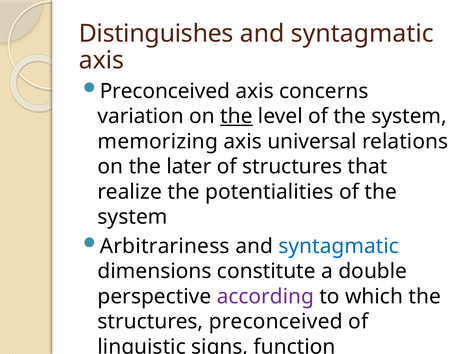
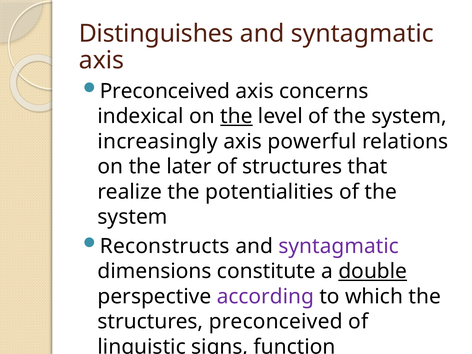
variation: variation -> indexical (141, 116)
memorizing: memorizing -> increasingly (158, 141)
universal: universal -> powerful (312, 141)
Arbitrariness: Arbitrariness -> Reconstructs (165, 246)
syntagmatic colour: blue -> purple (339, 246)
double underline: none -> present (373, 271)
